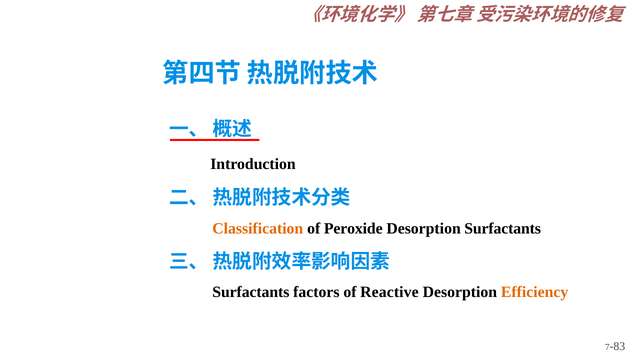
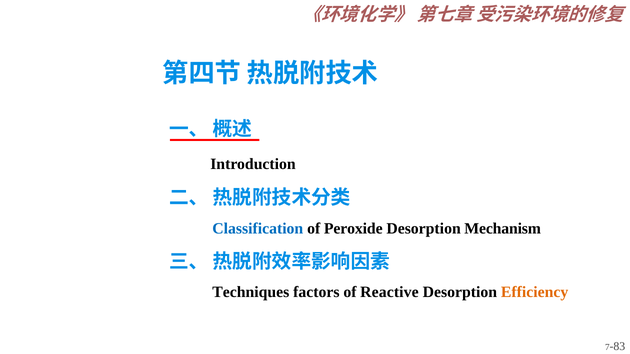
Classification colour: orange -> blue (258, 229)
Desorption Surfactants: Surfactants -> Mechanism (503, 229)
Surfactants: Surfactants -> Techniques (251, 292)
